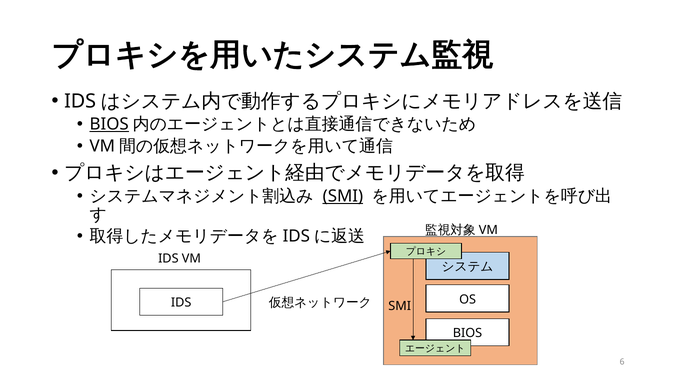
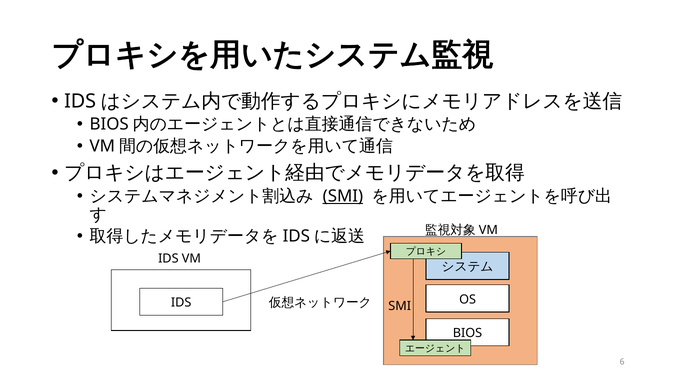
BIOS underline: present -> none (109, 124)
